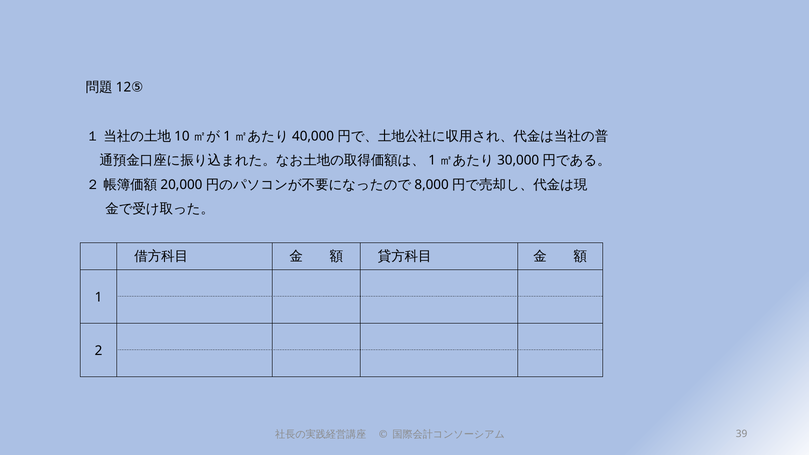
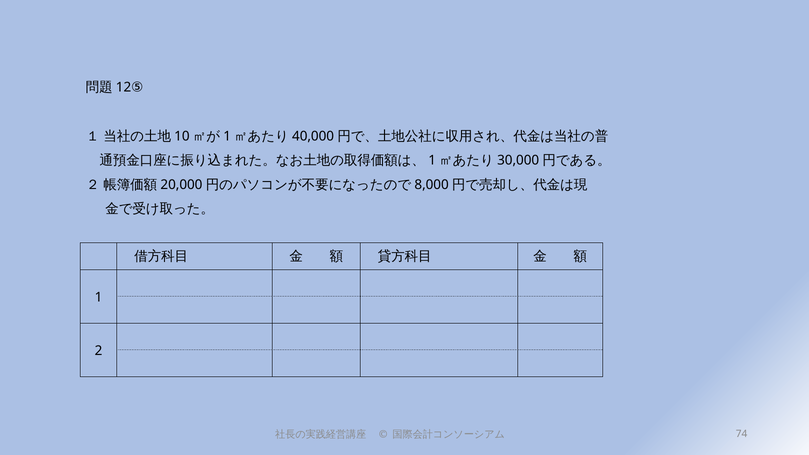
39: 39 -> 74 (742, 434)
